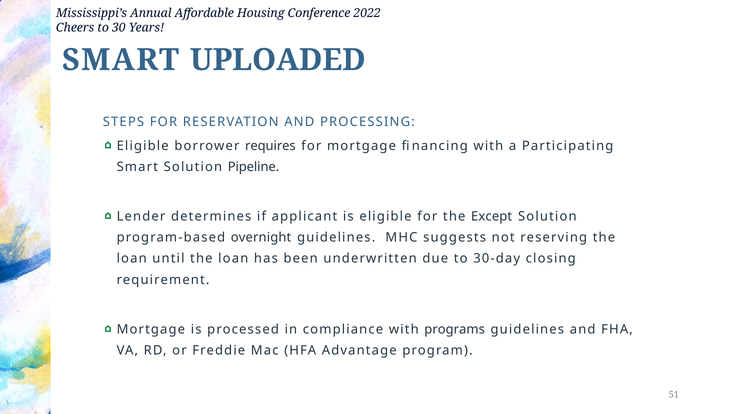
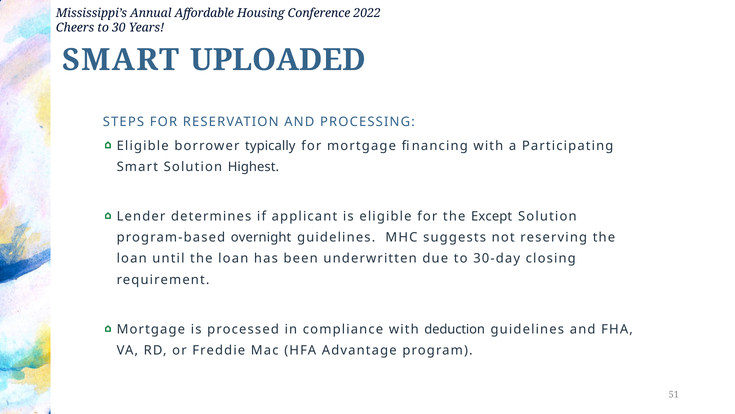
requires: requires -> typically (270, 146)
Pipeline: Pipeline -> Highest (253, 167)
programs: programs -> deduction (455, 329)
